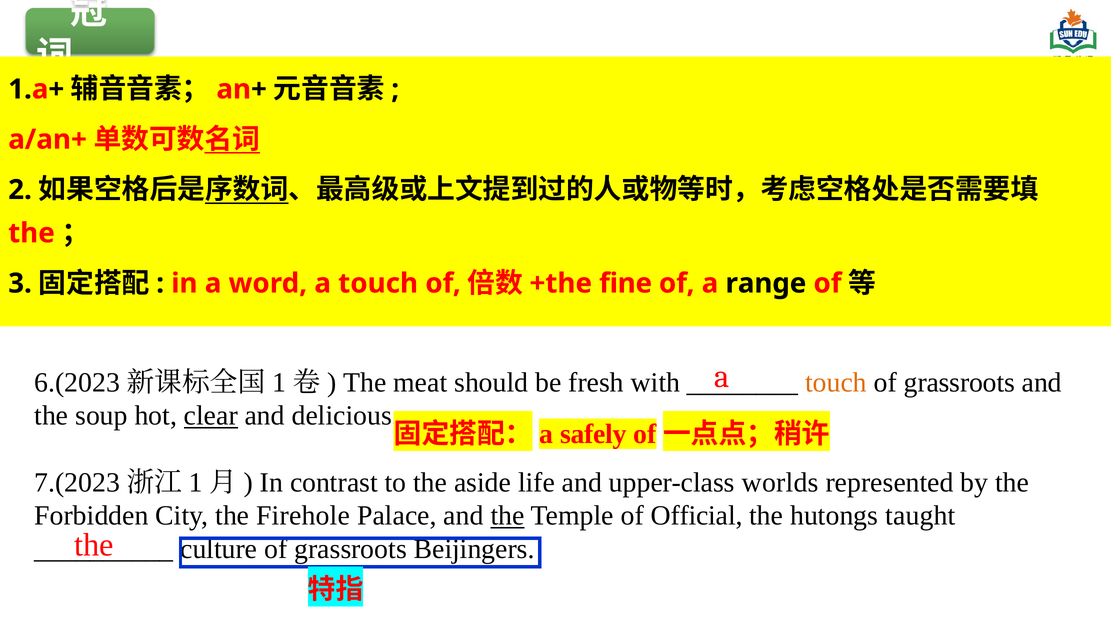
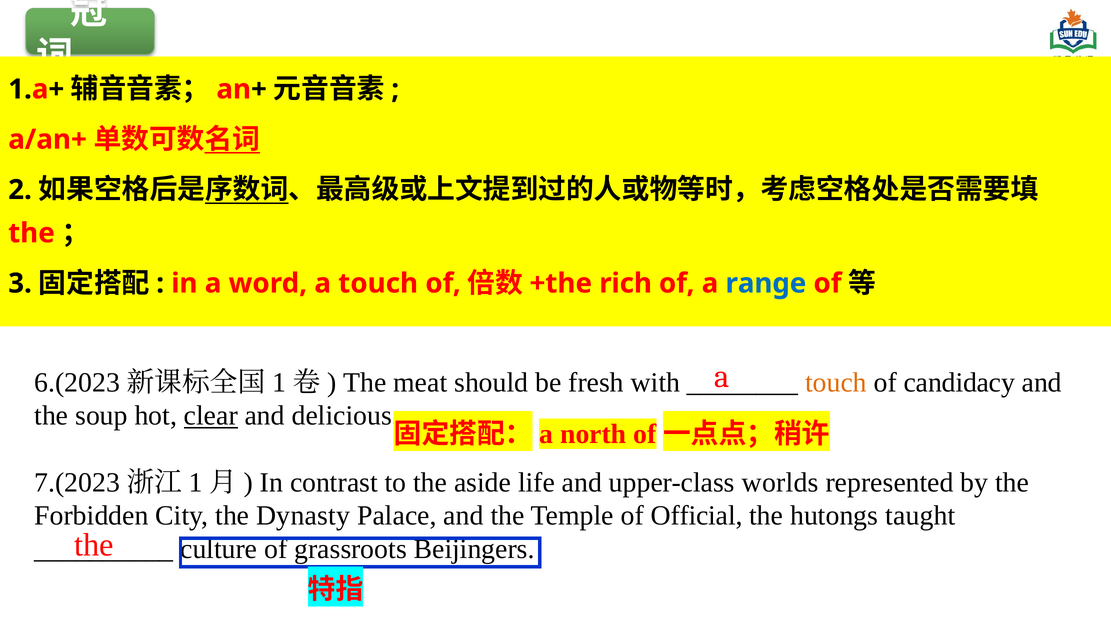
fine: fine -> rich (626, 283)
range colour: black -> blue (766, 283)
grassroots: grassroots -> candidacy (959, 382)
safely: safely -> north (593, 434)
Firehole: Firehole -> Dynasty (303, 516)
the underline: present -> none (507, 516)
